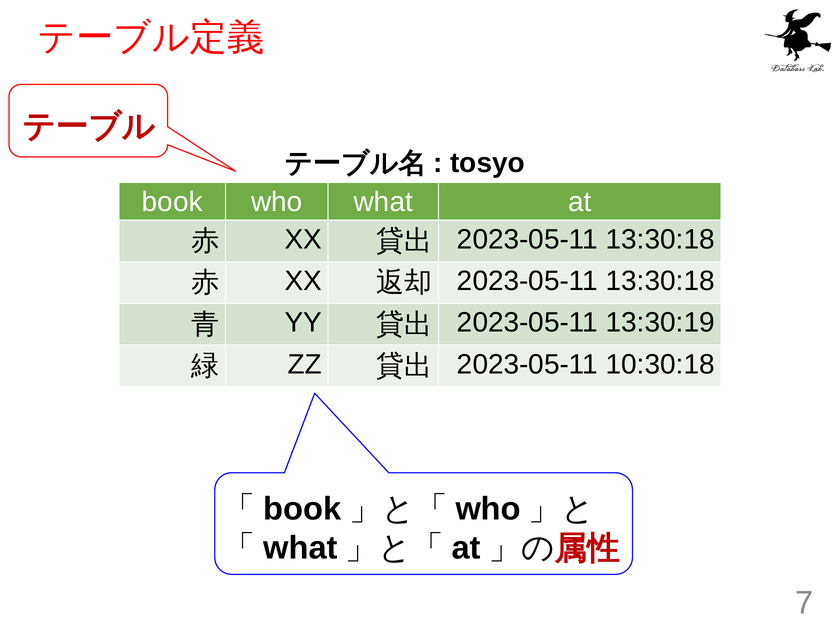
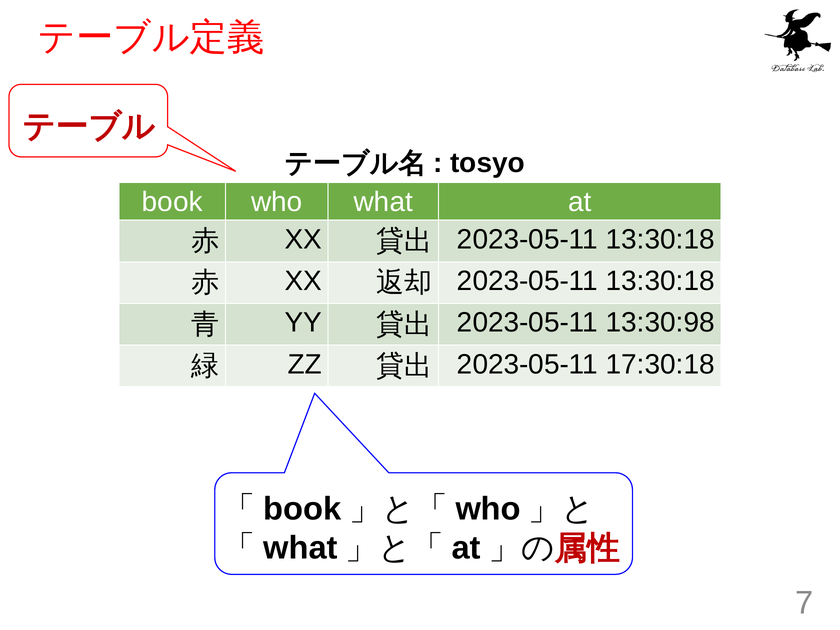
13:30:19: 13:30:19 -> 13:30:98 (660, 323)
10:30:18: 10:30:18 -> 17:30:18 (660, 364)
